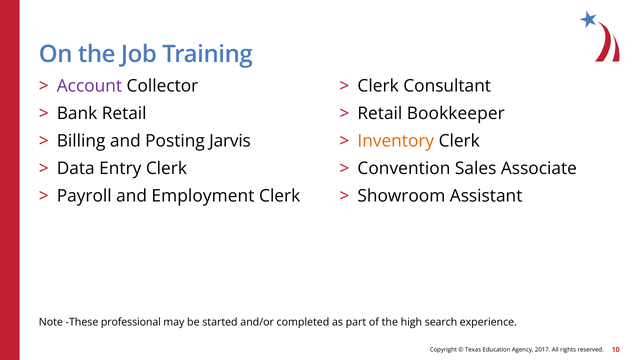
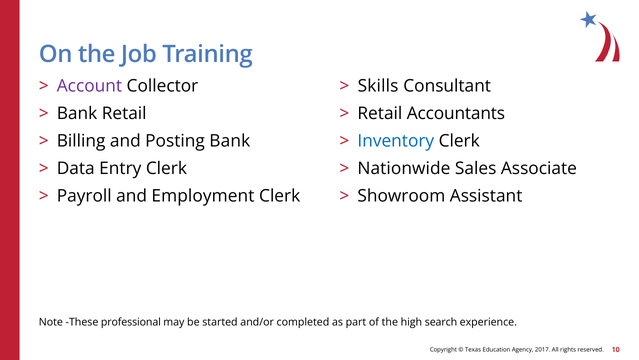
Clerk: Clerk -> Skills (378, 86)
Bookkeeper: Bookkeeper -> Accountants (456, 113)
Posting Jarvis: Jarvis -> Bank (230, 141)
Inventory colour: orange -> blue (396, 141)
Convention: Convention -> Nationwide (404, 168)
